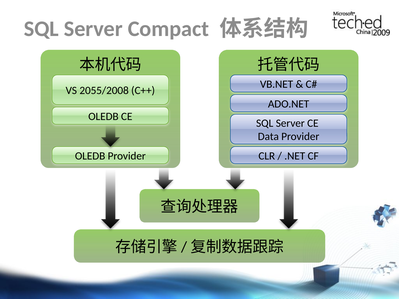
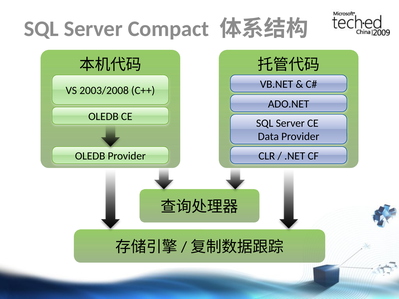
2055/2008: 2055/2008 -> 2003/2008 (104, 91)
